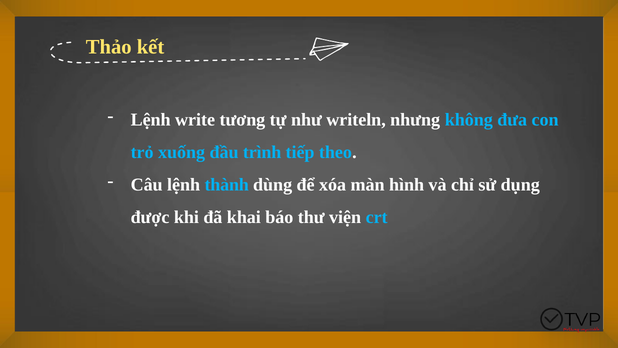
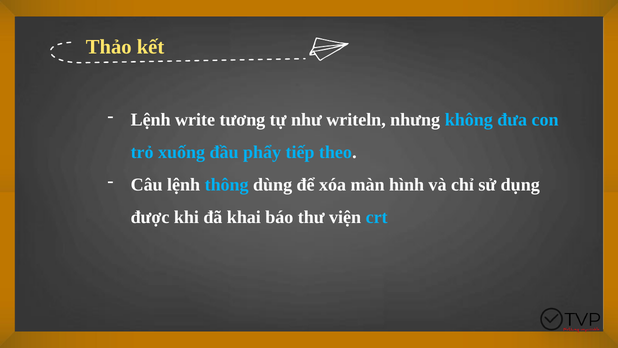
trình: trình -> phẩy (262, 152)
thành: thành -> thông (227, 184)
